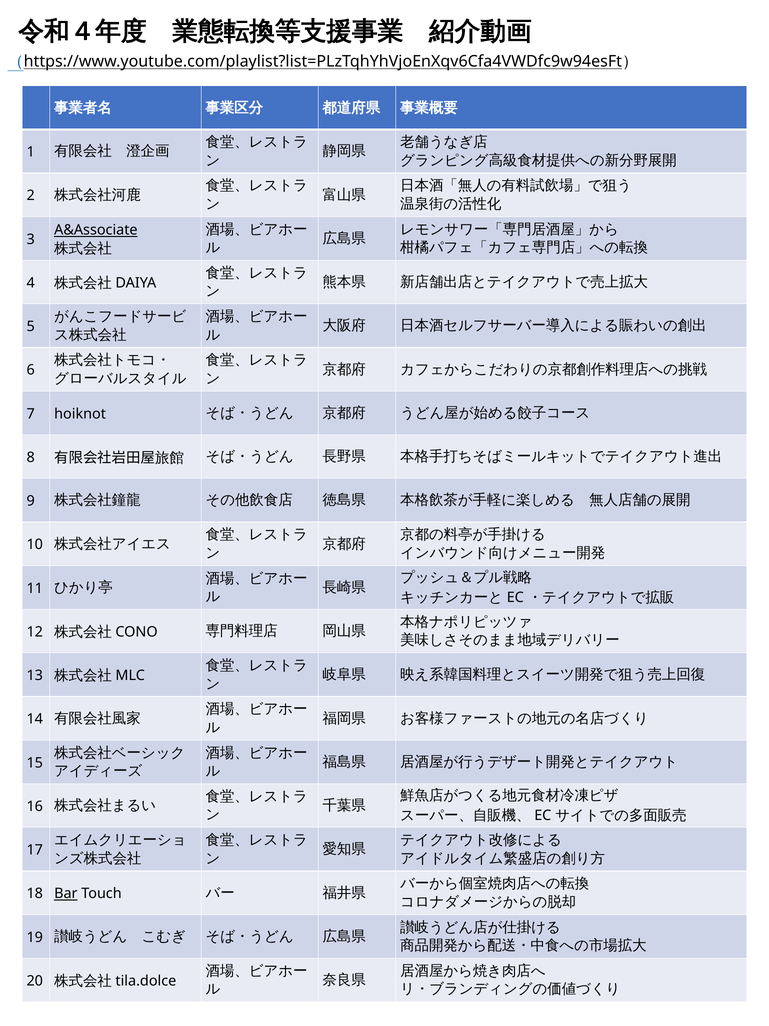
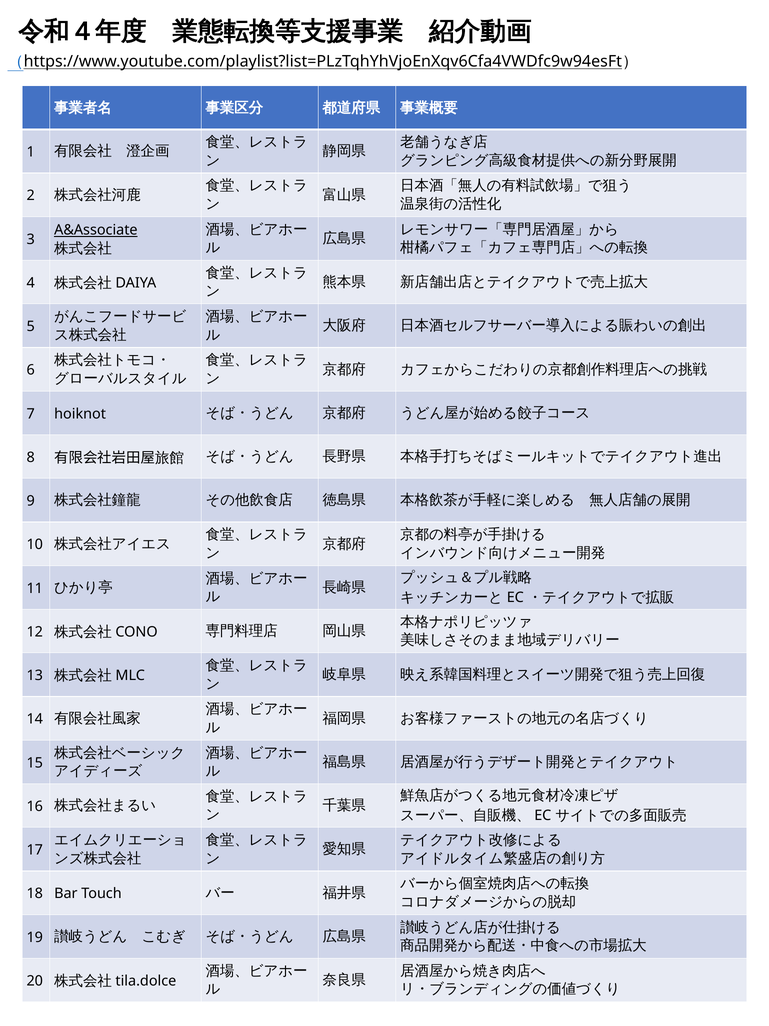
Bar underline: present -> none (66, 893)
